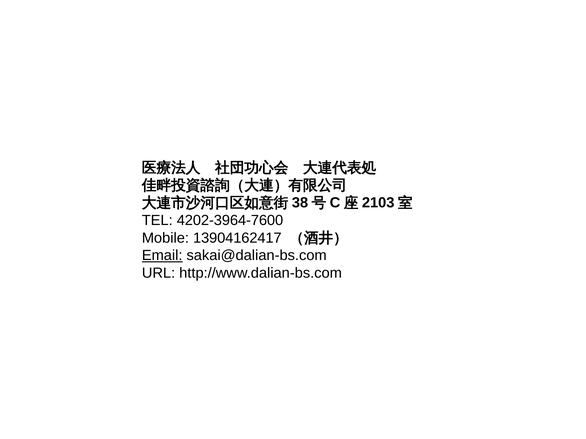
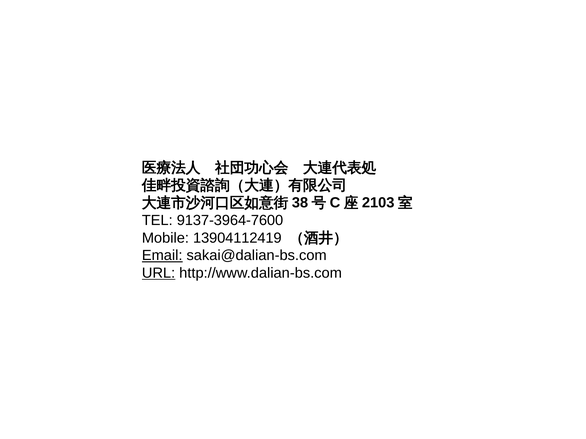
4202-3964-7600: 4202-3964-7600 -> 9137-3964-7600 (230, 221)
13904162417: 13904162417 -> 13904112419 (237, 238)
URL underline: none -> present (159, 273)
